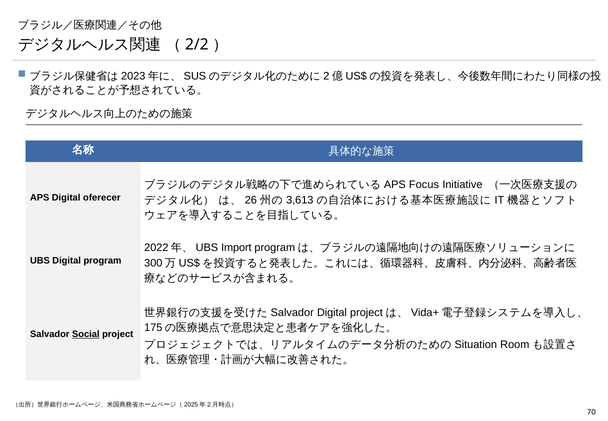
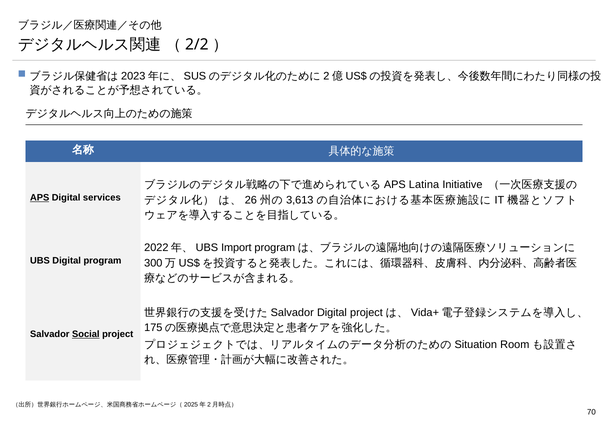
Focus: Focus -> Latina (424, 185)
APS underline: none -> present (40, 198)
oferecer: oferecer -> services (102, 198)
